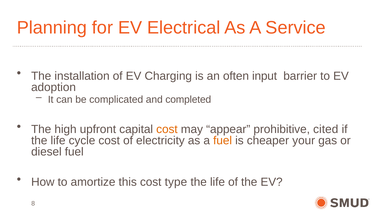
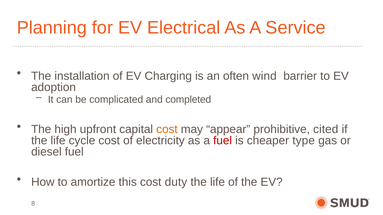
input: input -> wind (264, 76)
fuel colour: orange -> red (223, 141)
your: your -> type (304, 141)
type: type -> duty (176, 182)
